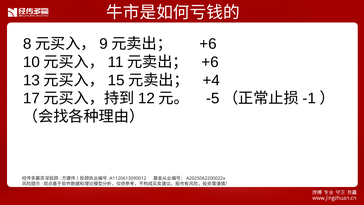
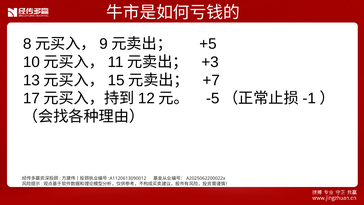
+6: +6 -> +5 (208, 44)
+6: +6 -> +3 (210, 62)
+4: +4 -> +7 (211, 80)
